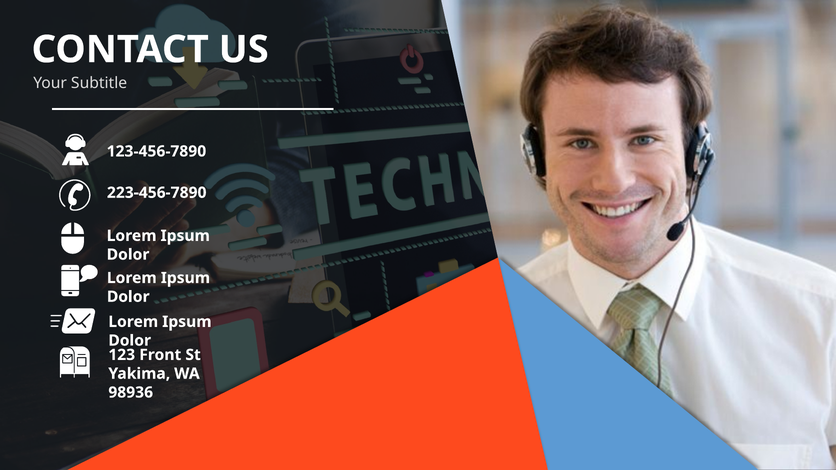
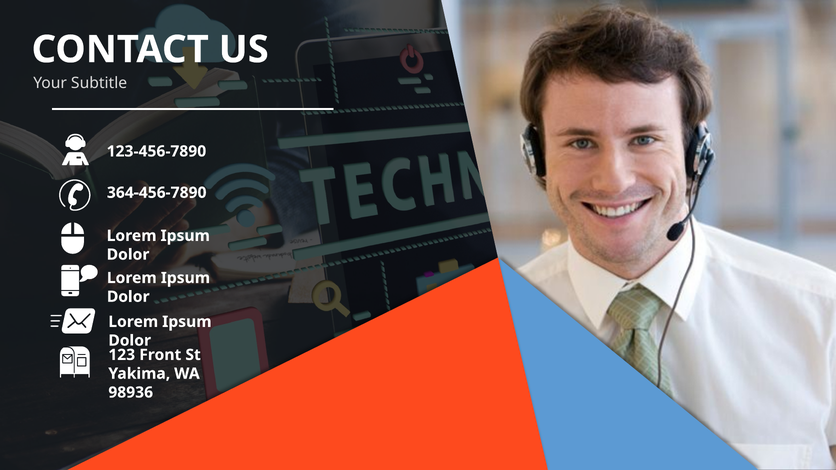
223-456-7890: 223-456-7890 -> 364-456-7890 (157, 193)
